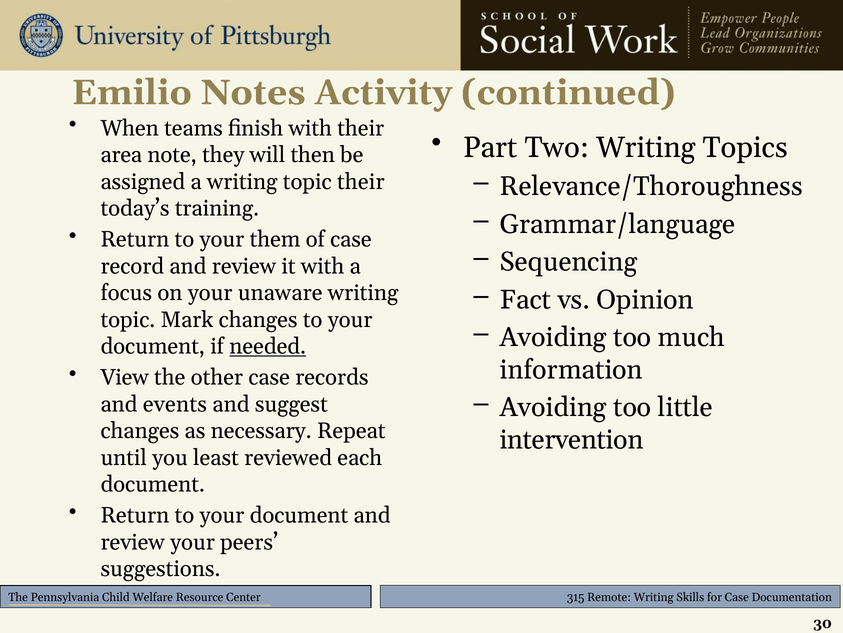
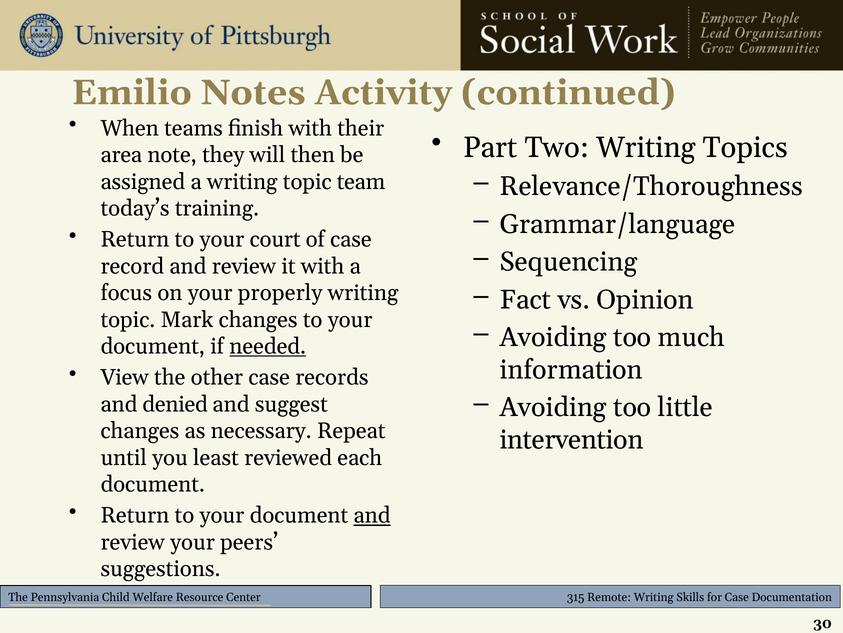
topic their: their -> team (361, 181)
them: them -> court (275, 239)
unaware: unaware -> properly (280, 293)
events: events -> denied (175, 404)
and underline: none -> present (372, 515)
